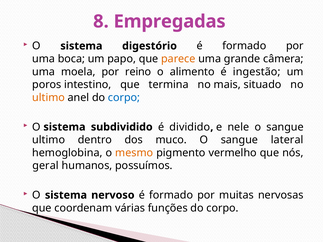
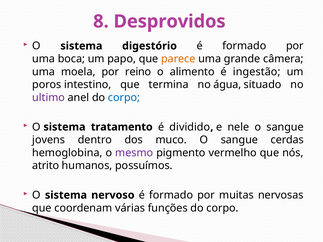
Empregadas: Empregadas -> Desprovidos (170, 21)
mais: mais -> água (227, 85)
ultimo colour: orange -> purple (49, 98)
subdividido: subdividido -> tratamento (122, 127)
ultimo: ultimo -> jovens (49, 140)
lateral: lateral -> cerdas (287, 140)
mesmo colour: orange -> purple (134, 153)
geral: geral -> atrito (46, 166)
